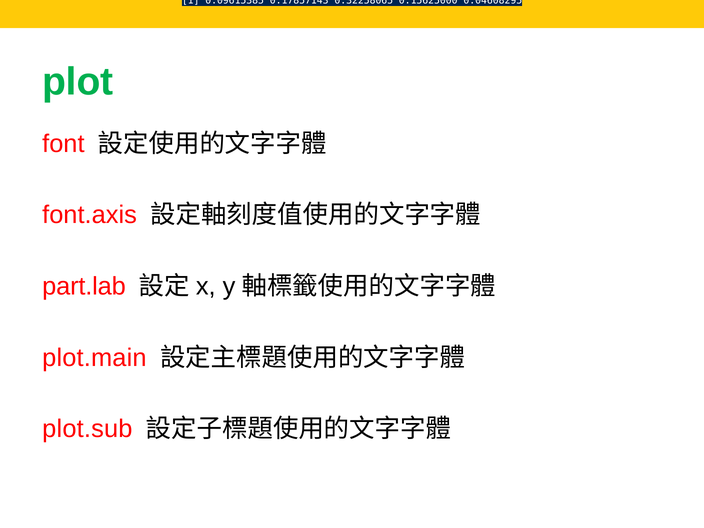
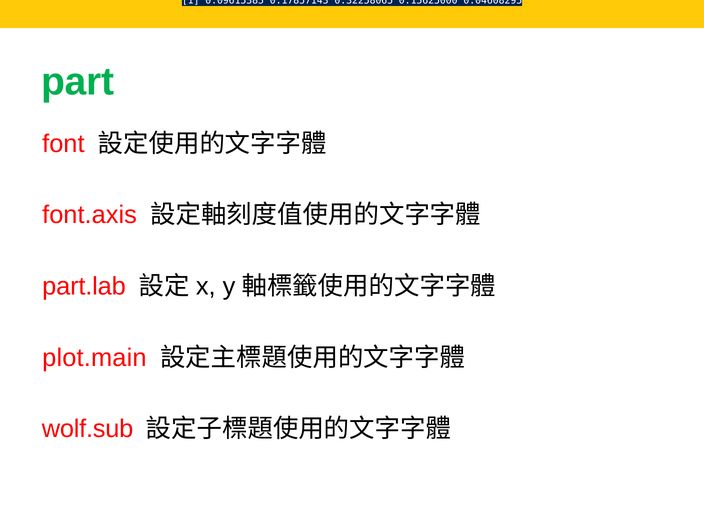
plot: plot -> part (78, 82)
plot.sub: plot.sub -> wolf.sub (88, 429)
